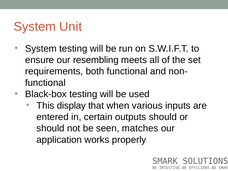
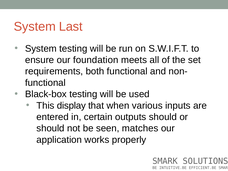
Unit: Unit -> Last (71, 27)
resembling: resembling -> foundation (96, 60)
